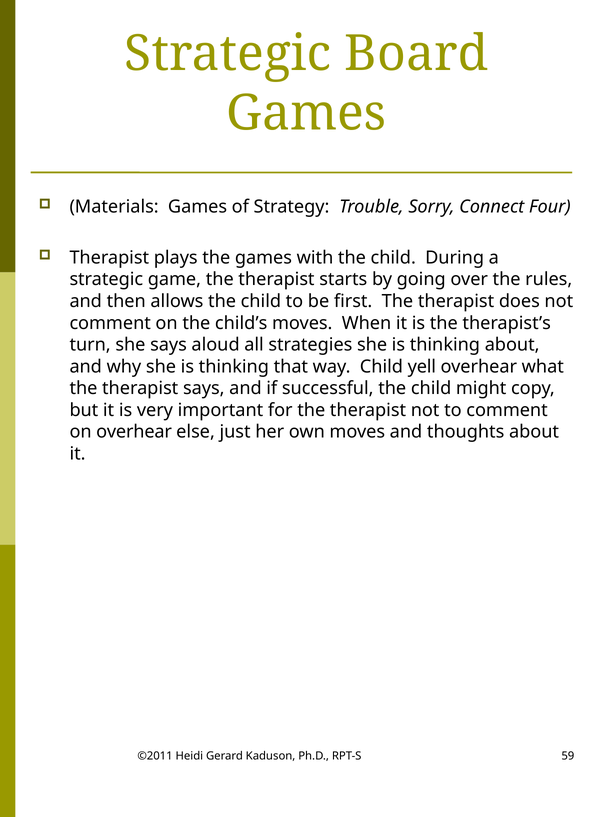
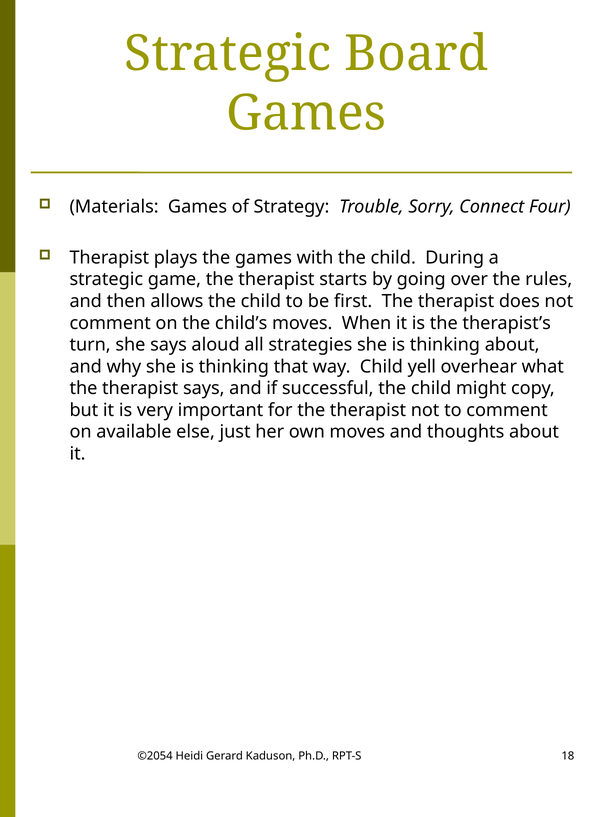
on overhear: overhear -> available (134, 432)
©2011: ©2011 -> ©2054 (155, 756)
59: 59 -> 18 (568, 756)
